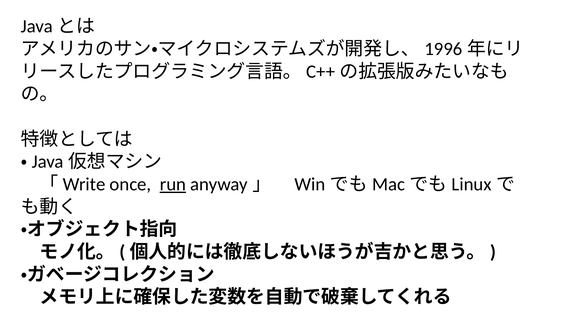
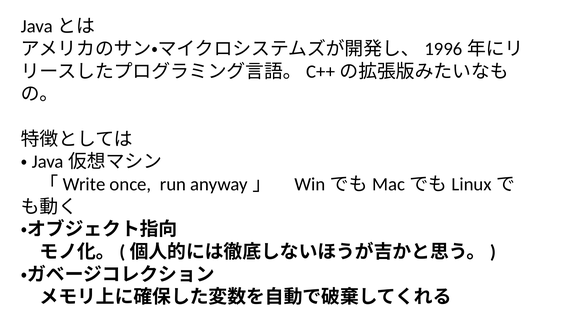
run underline: present -> none (173, 184)
